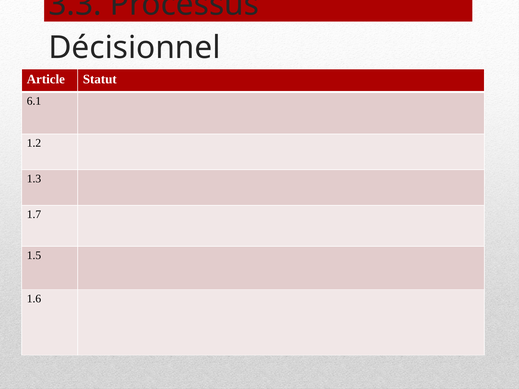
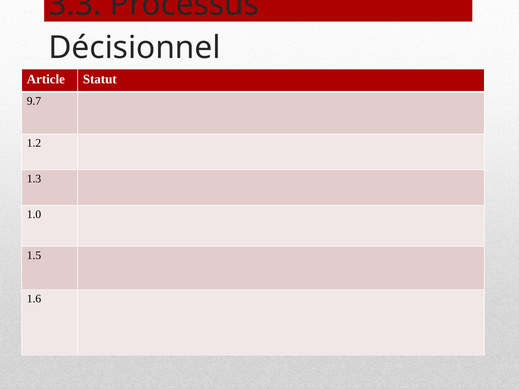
6.1: 6.1 -> 9.7 (34, 101)
1.7: 1.7 -> 1.0 (34, 215)
